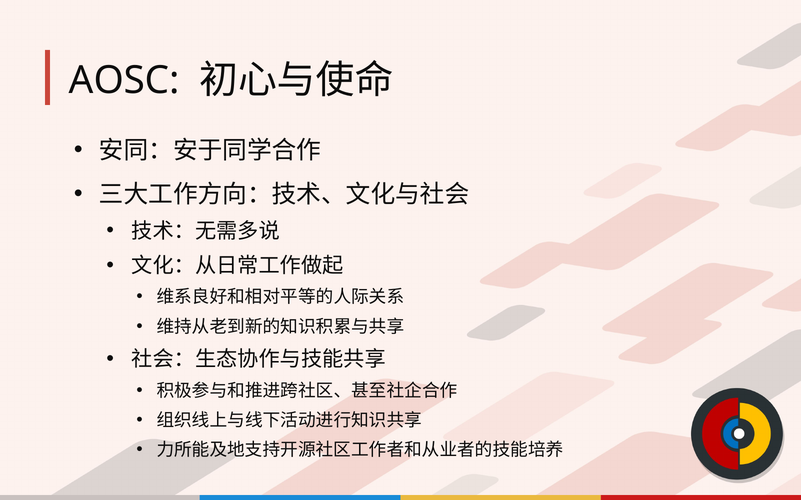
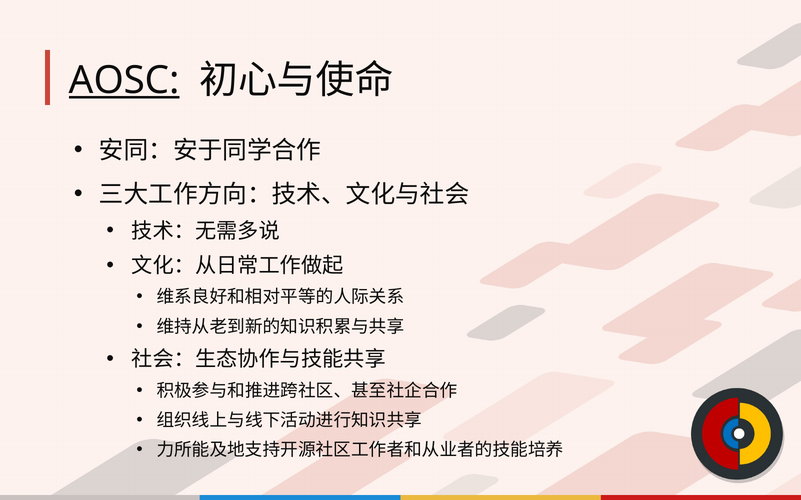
AOSC underline: none -> present (124, 81)
